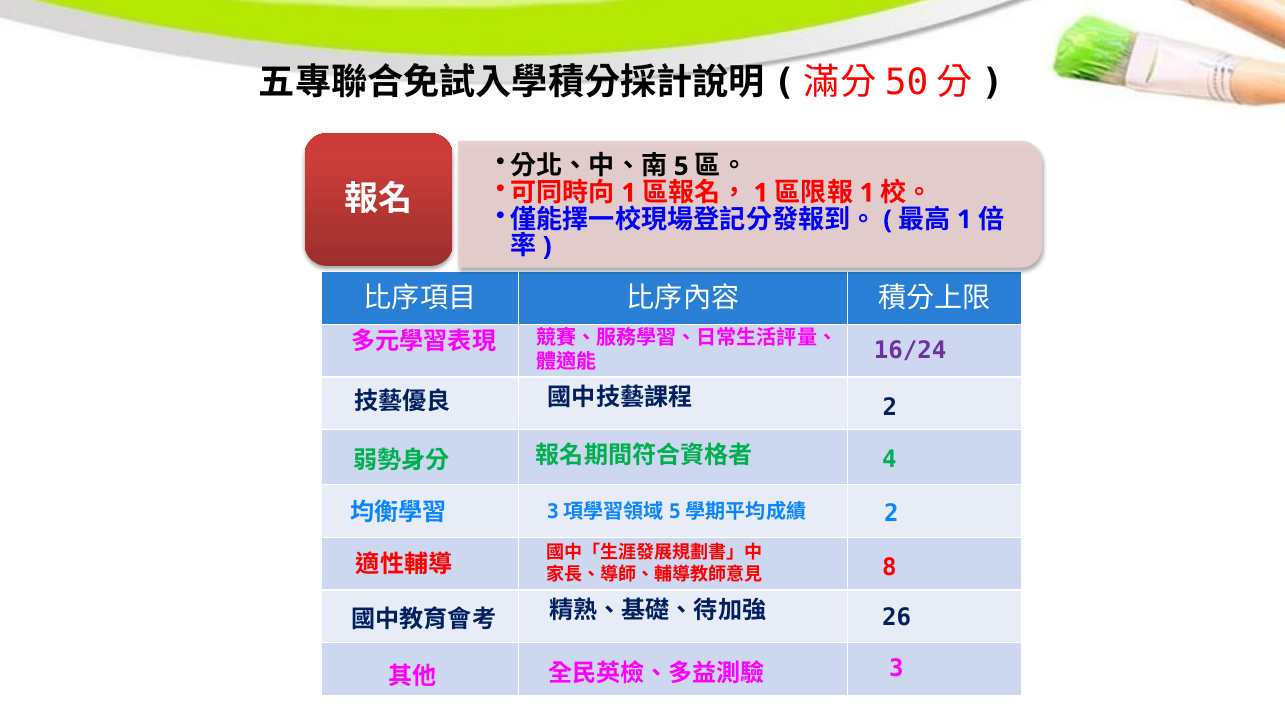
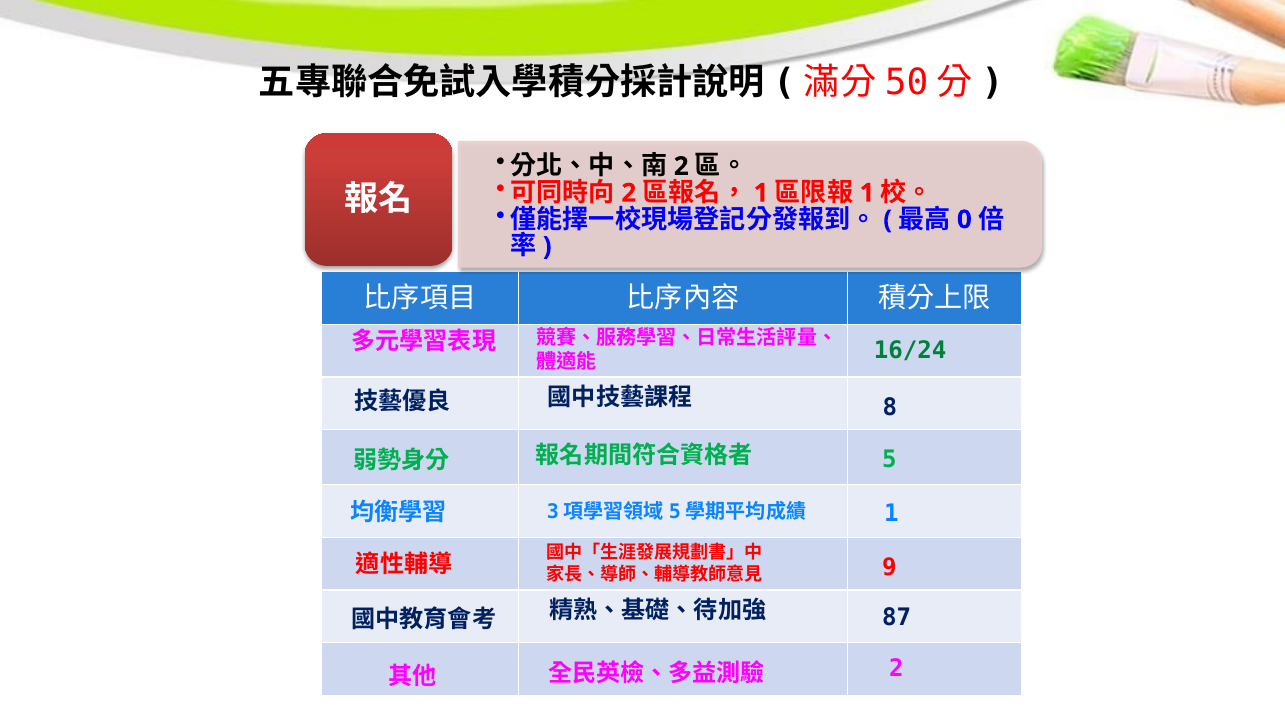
5: 5 -> 2 (681, 166)
1: 1 -> 2 (629, 193)
1: 1 -> 0 (964, 220)
16/24 colour: purple -> green (910, 350)
2: 2 -> 8 (890, 407)
4: 4 -> 5 (889, 459)
2: 2 -> 1 (891, 514)
8: 8 -> 9 (889, 567)
26: 26 -> 87 (897, 617)
3: 3 -> 2 (896, 668)
